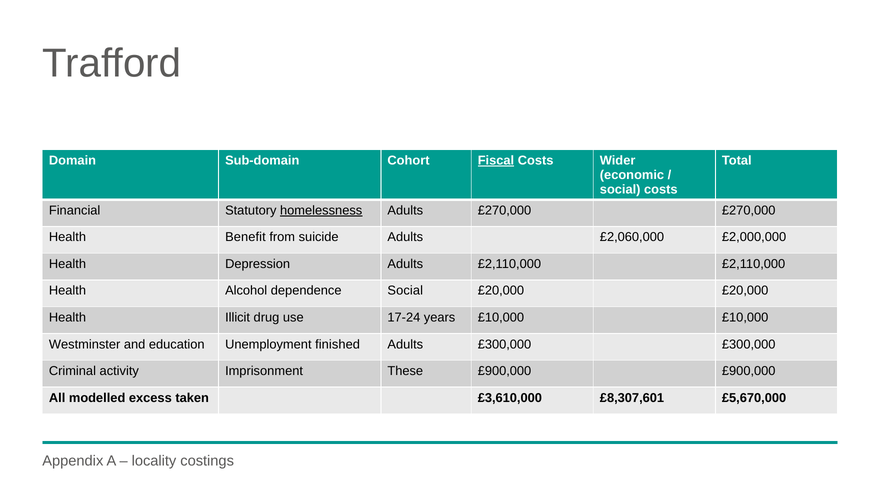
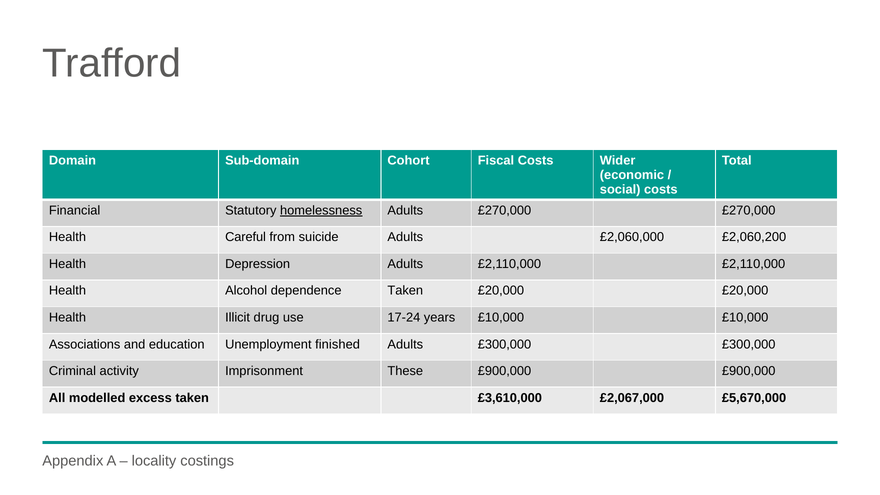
Fiscal underline: present -> none (496, 161)
Benefit: Benefit -> Careful (246, 237)
£2,000,000: £2,000,000 -> £2,060,200 (754, 237)
dependence Social: Social -> Taken (405, 291)
Westminster: Westminster -> Associations (85, 344)
£8,307,601: £8,307,601 -> £2,067,000 (632, 398)
